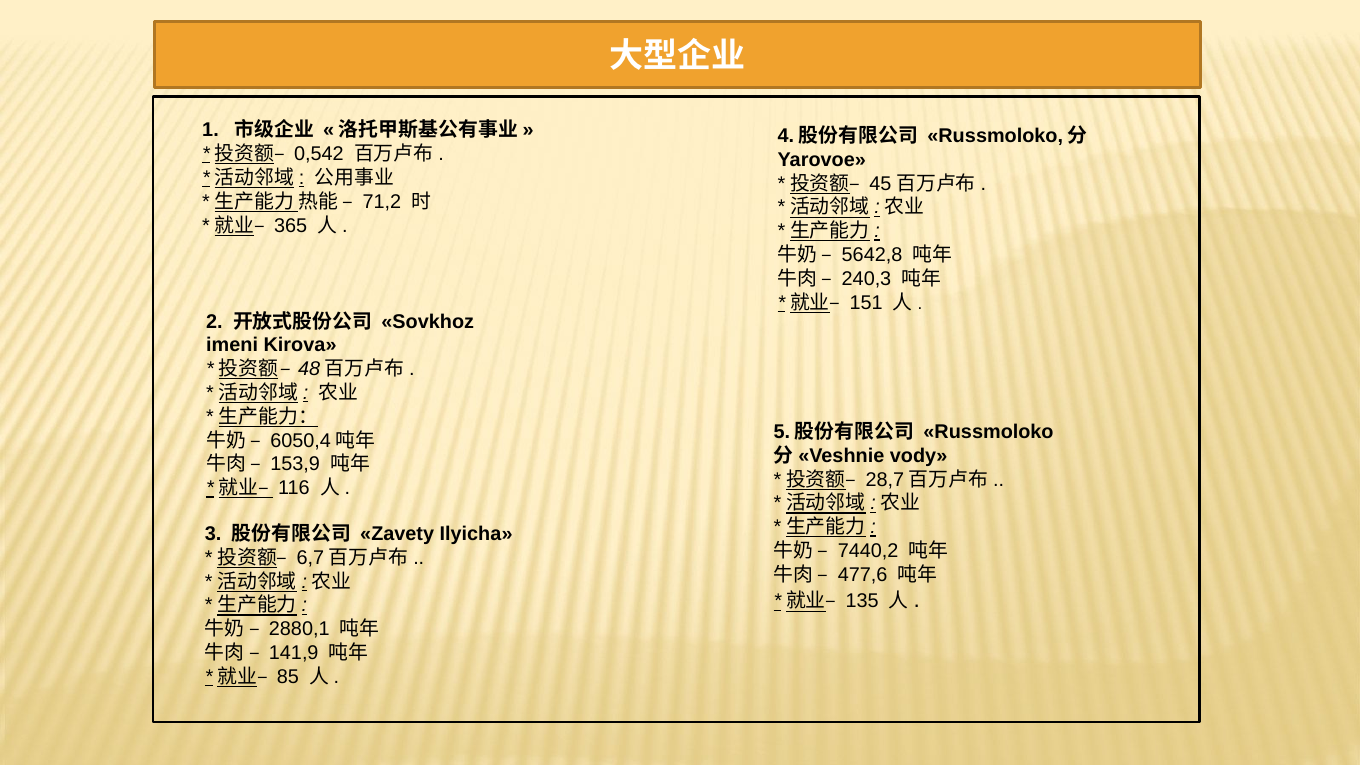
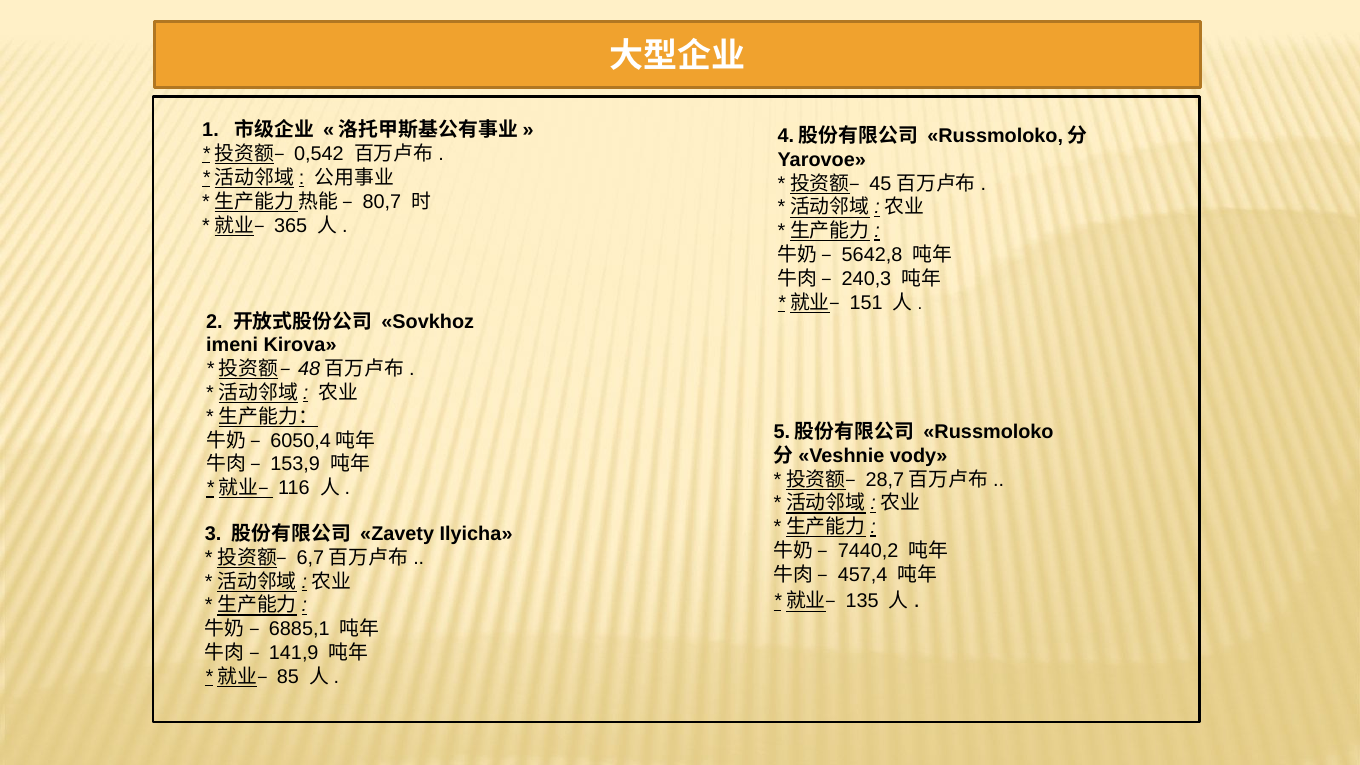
71,2: 71,2 -> 80,7 (382, 202)
477,6: 477,6 -> 457,4 (863, 575)
2880,1: 2880,1 -> 6885,1 (299, 629)
